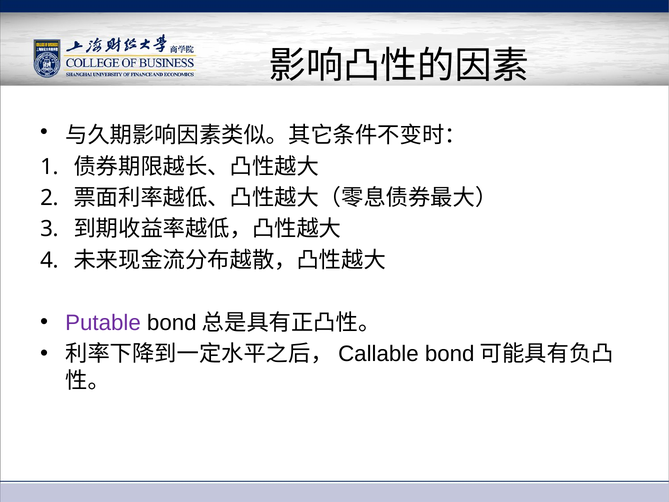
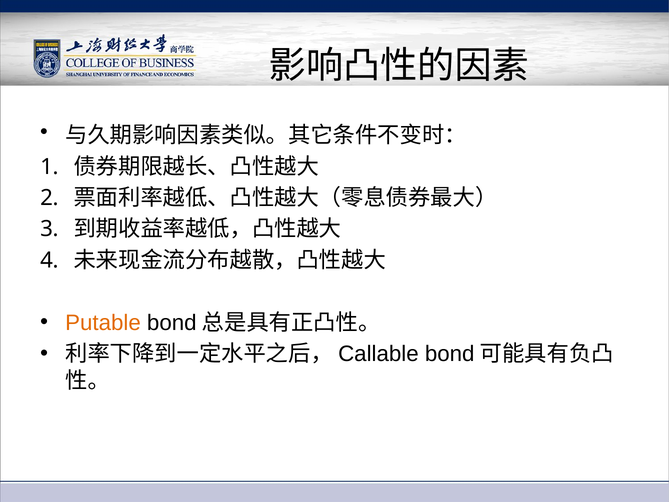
Putable colour: purple -> orange (103, 323)
